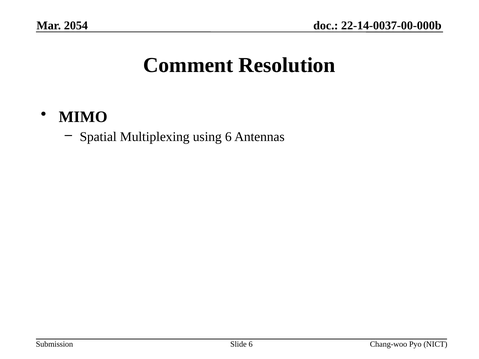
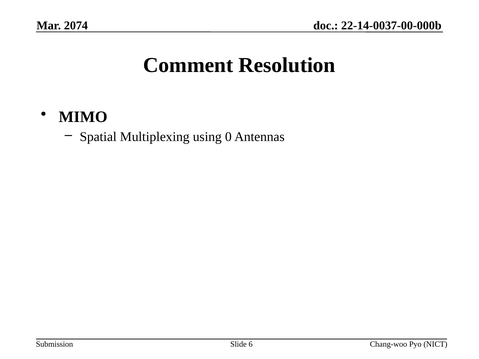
2054: 2054 -> 2074 (76, 26)
using 6: 6 -> 0 (228, 137)
